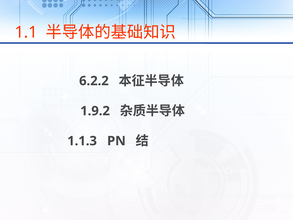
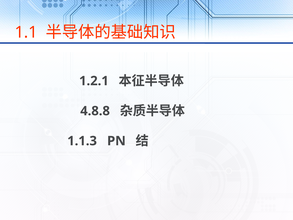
6.2.2: 6.2.2 -> 1.2.1 (94, 81)
1.9.2: 1.9.2 -> 4.8.8 (95, 111)
